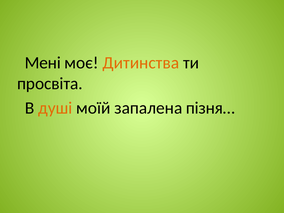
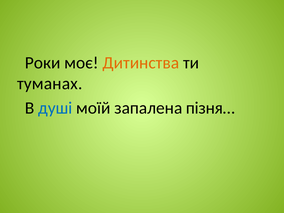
Мені: Мені -> Роки (43, 63)
просвіта: просвіта -> туманах (50, 84)
душі colour: orange -> blue (55, 108)
